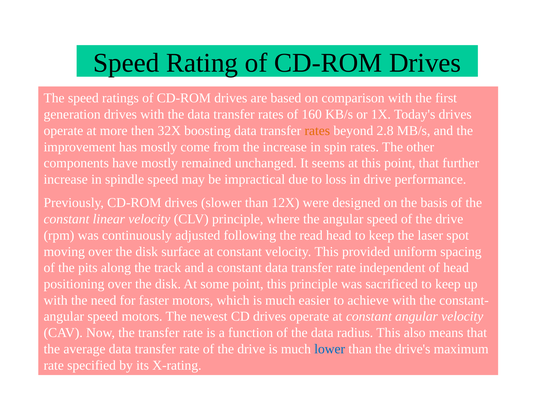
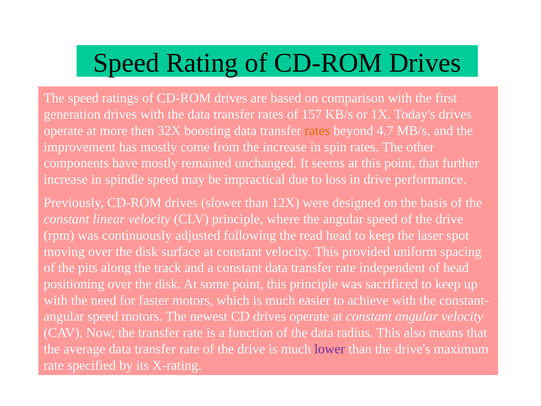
160: 160 -> 157 (312, 114)
2.8: 2.8 -> 4.7 (385, 131)
lower colour: blue -> purple (330, 349)
